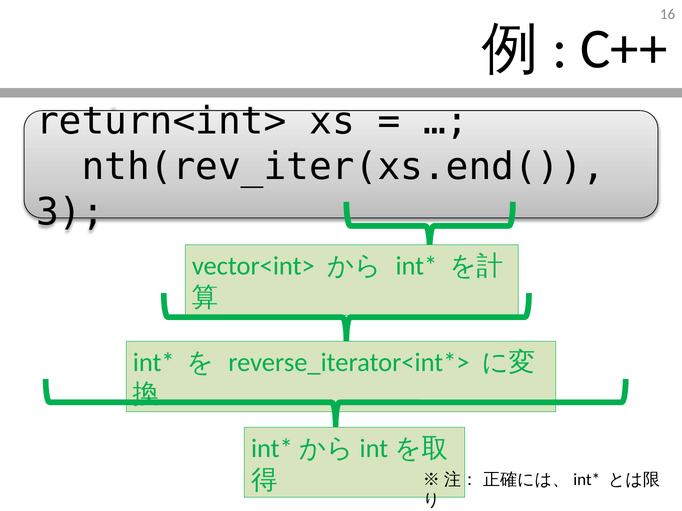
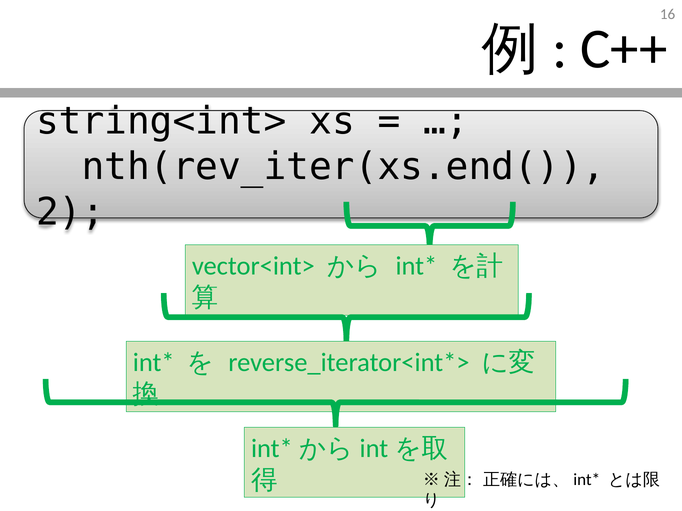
return<int>: return<int> -> string<int> (161, 122)
3: 3 -> 2 (70, 213)
